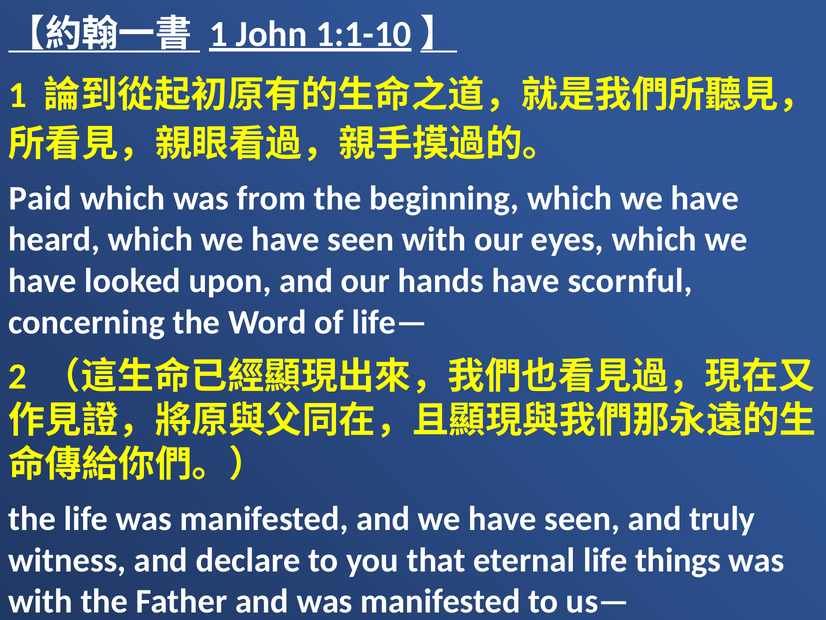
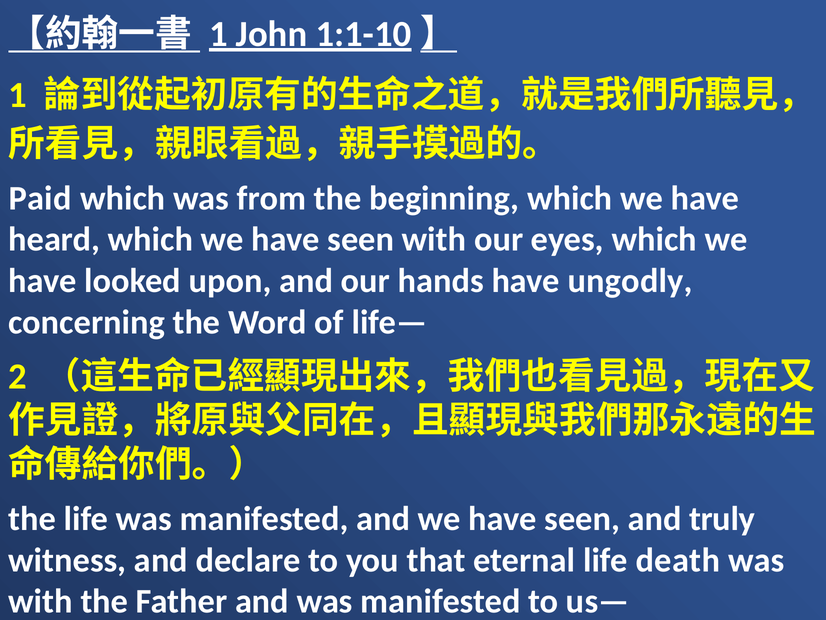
scornful: scornful -> ungodly (630, 281)
things: things -> death (678, 560)
